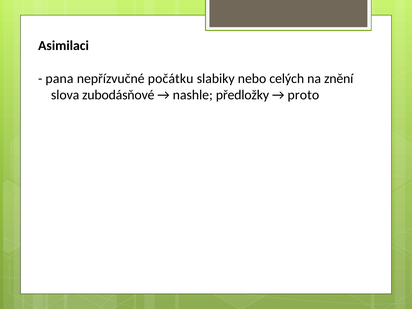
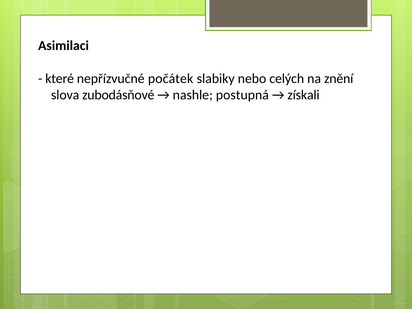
pana: pana -> které (60, 79)
počátku: počátku -> počátek (171, 79)
předložky: předložky -> postupná (242, 95)
proto: proto -> získali (304, 95)
